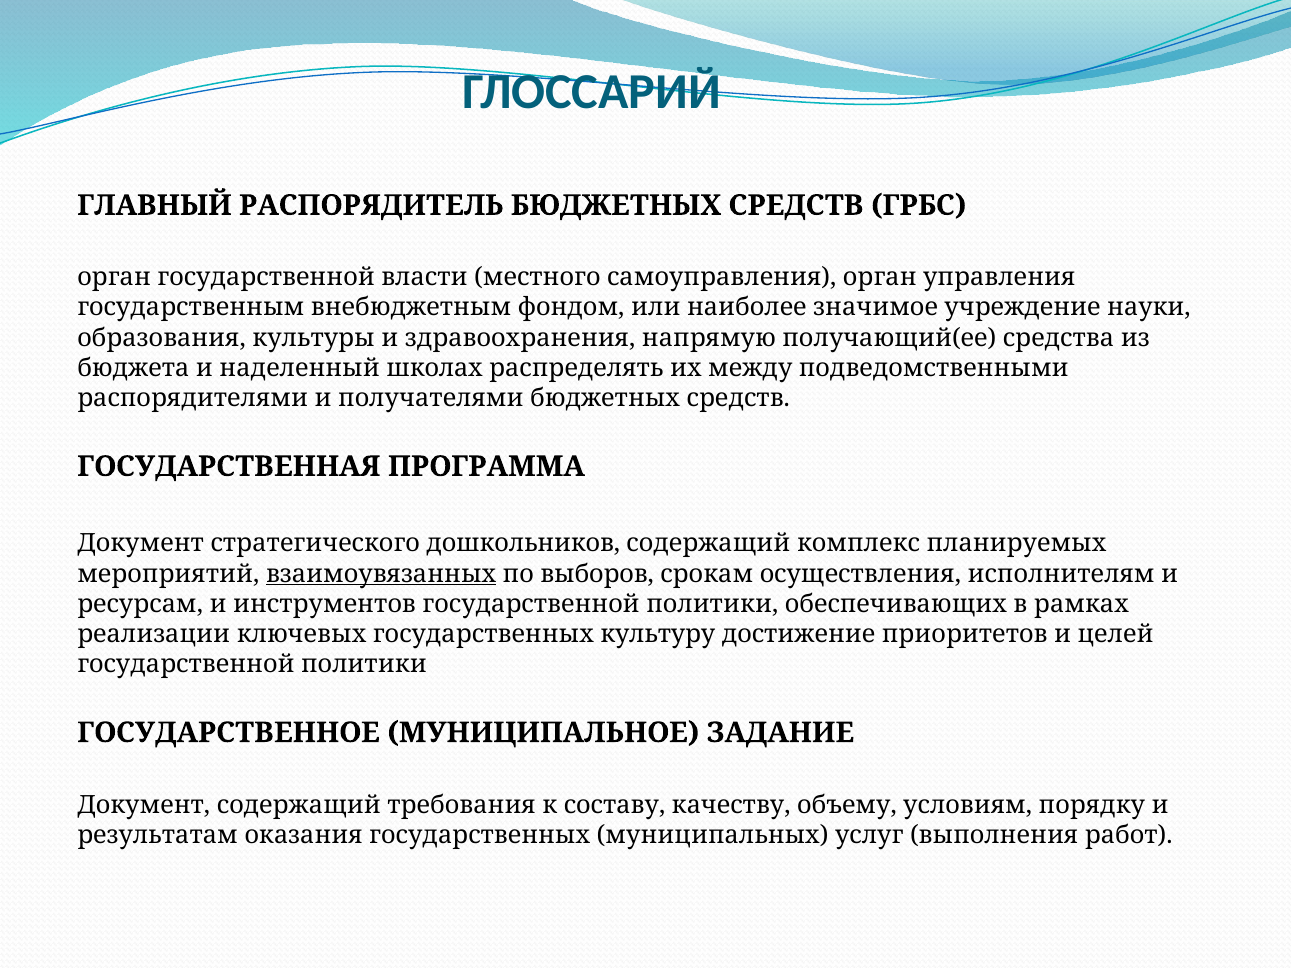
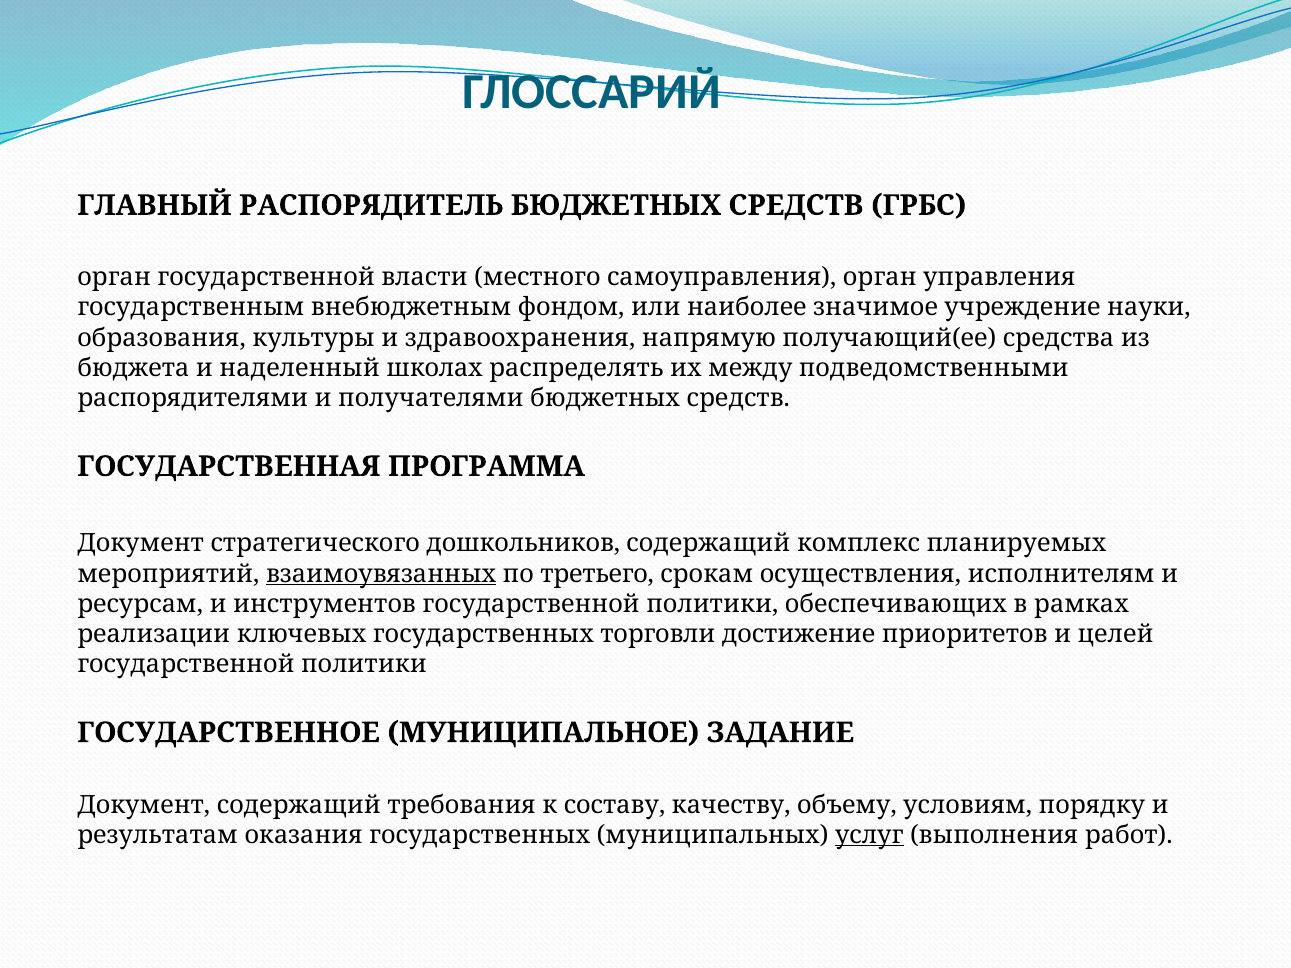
выборов: выборов -> третьего (597, 574)
культуру: культуру -> торговли (658, 634)
услуг underline: none -> present (869, 835)
